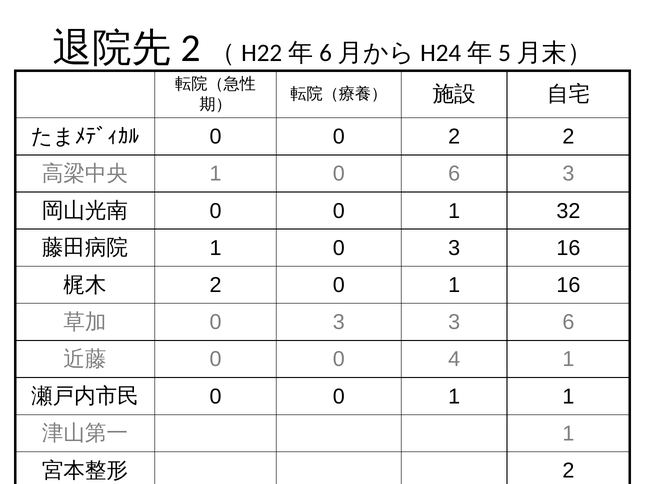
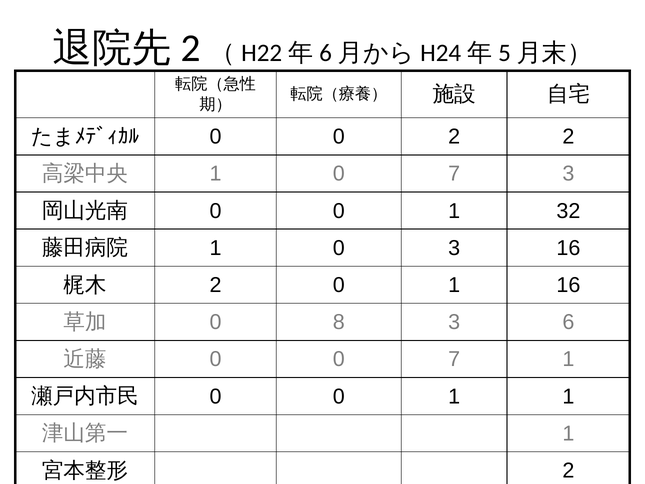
1 0 6: 6 -> 7 (454, 174)
3: 3 -> 8 (339, 322)
0 0 4: 4 -> 7 (454, 359)
